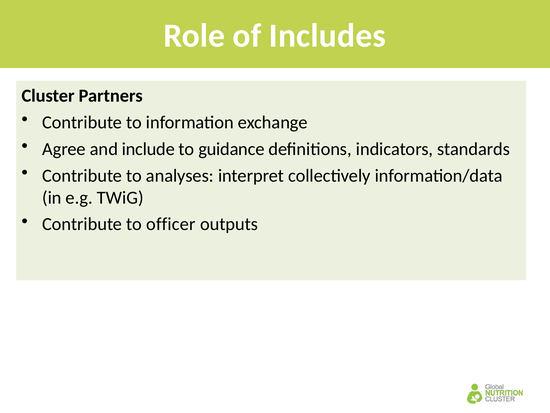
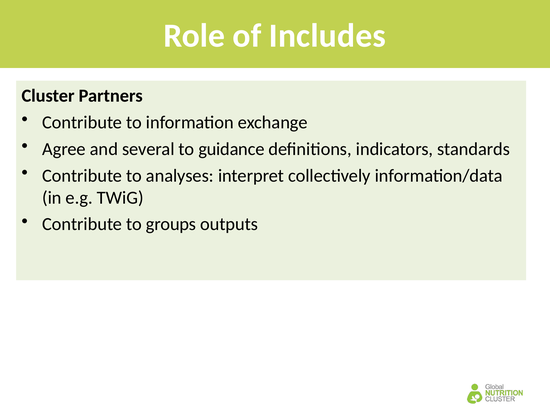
include: include -> several (148, 149)
officer: officer -> groups (171, 224)
